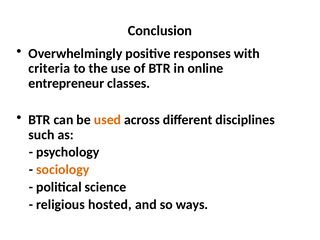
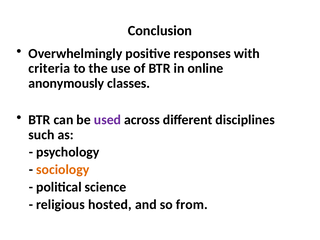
entrepreneur: entrepreneur -> anonymously (66, 83)
used colour: orange -> purple (107, 120)
ways: ways -> from (192, 204)
